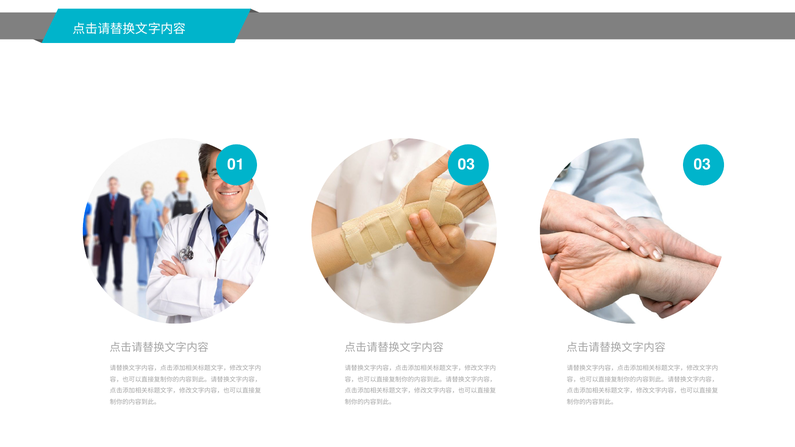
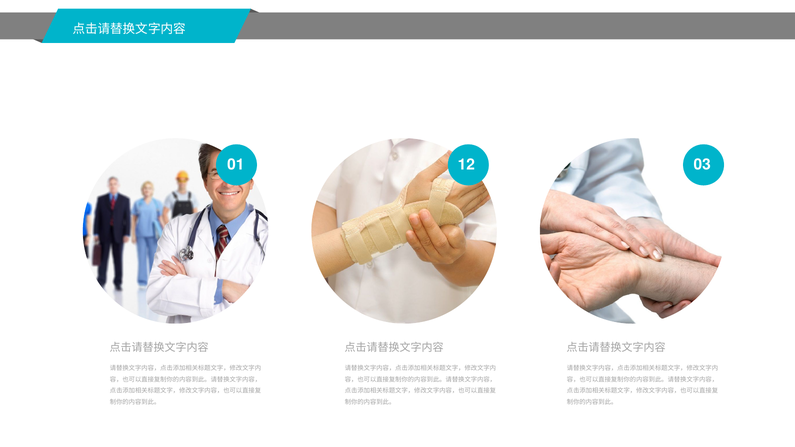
01 03: 03 -> 12 (466, 165)
